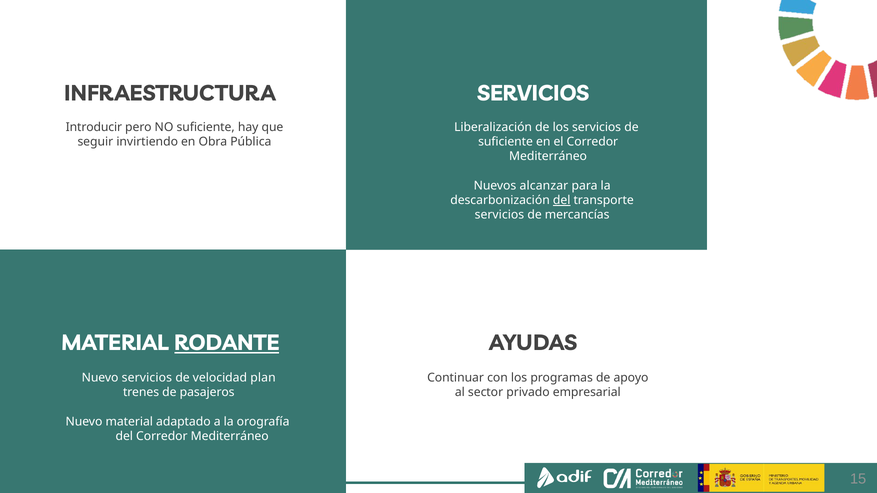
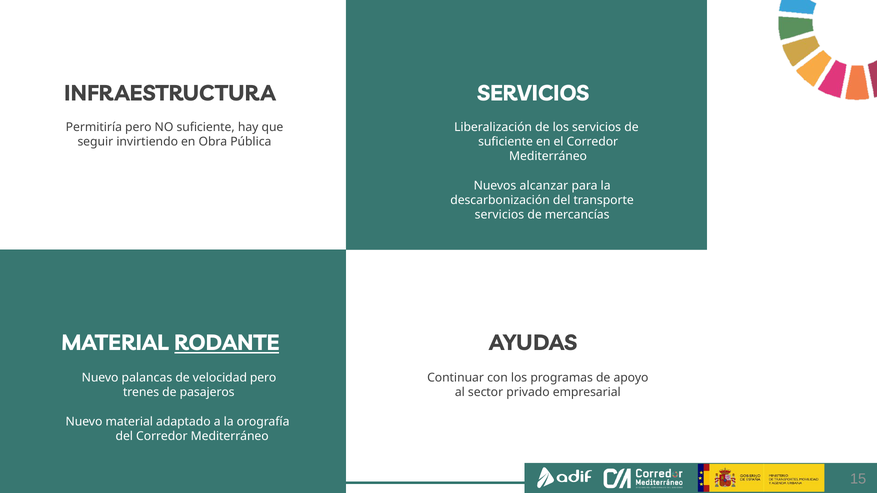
Introducir: Introducir -> Permitiría (94, 127)
del underline: present -> none (562, 200)
Nuevo servicios: servicios -> palancas (147, 378)
velocidad plan: plan -> pero (263, 378)
